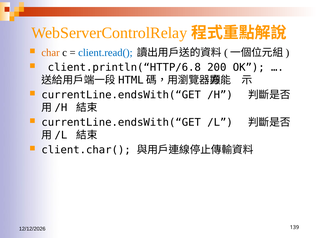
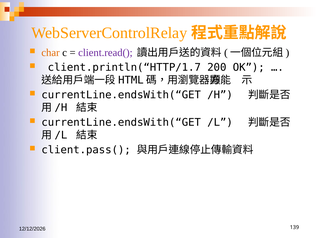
client.read( colour: blue -> purple (105, 53)
client.println(“HTTP/6.8: client.println(“HTTP/6.8 -> client.println(“HTTP/1.7 (124, 68)
client.char(: client.char( -> client.pass( (86, 150)
